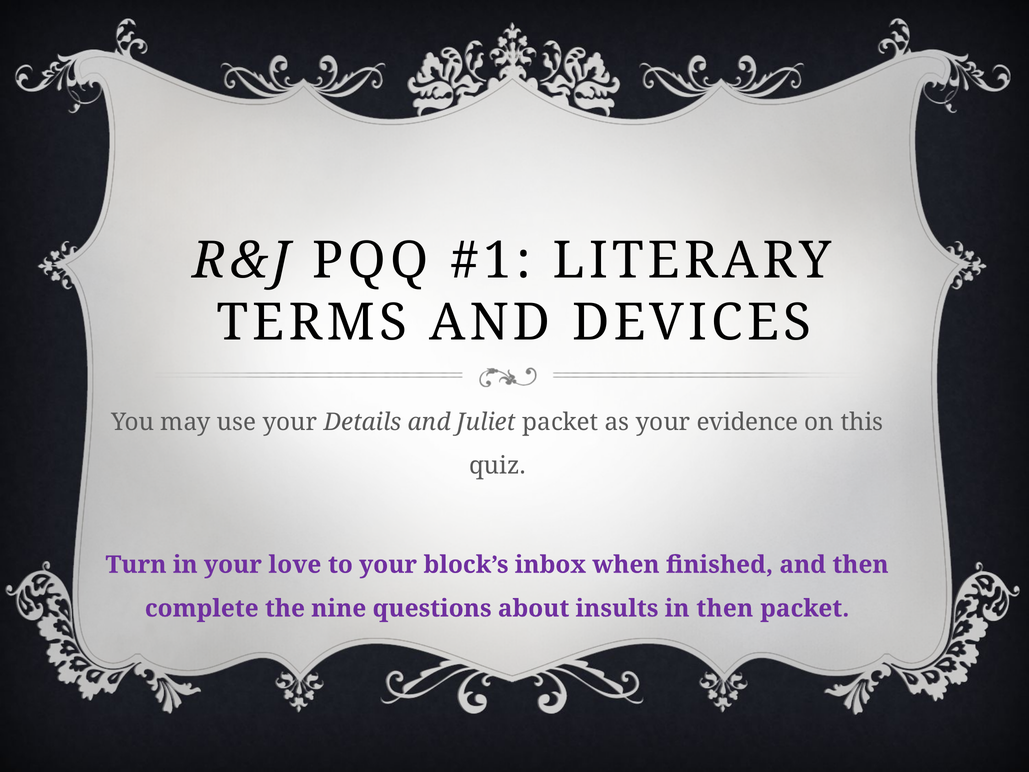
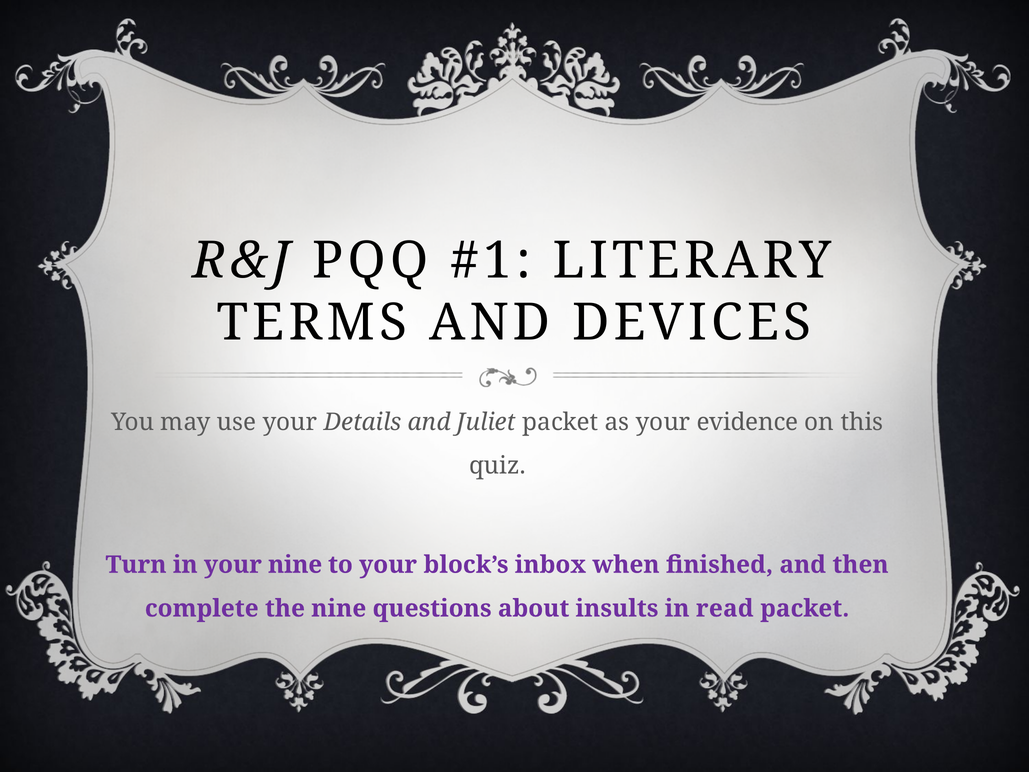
your love: love -> nine (295, 565)
in then: then -> read (725, 608)
